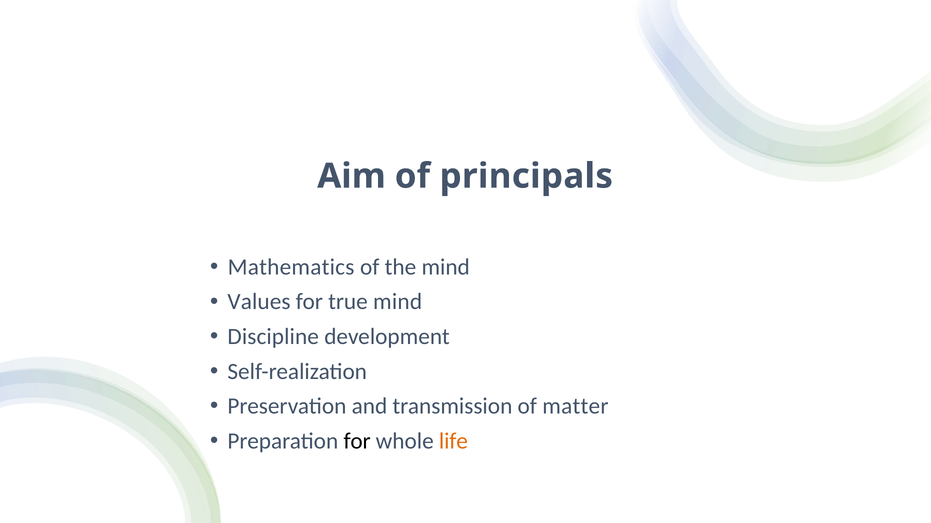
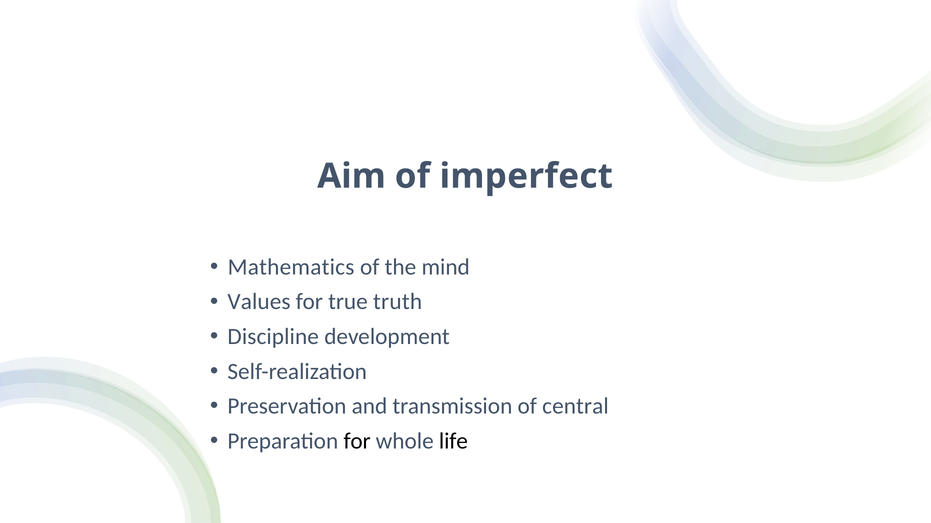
principals: principals -> imperfect (526, 176)
true mind: mind -> truth (398, 302)
matter: matter -> central (575, 407)
life colour: orange -> black (453, 441)
